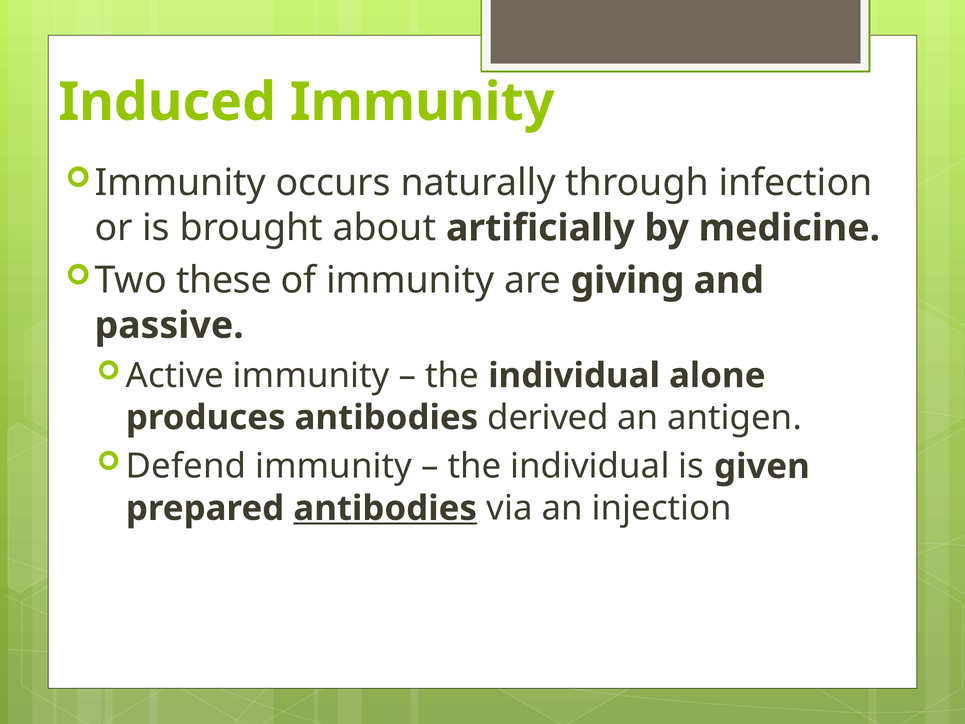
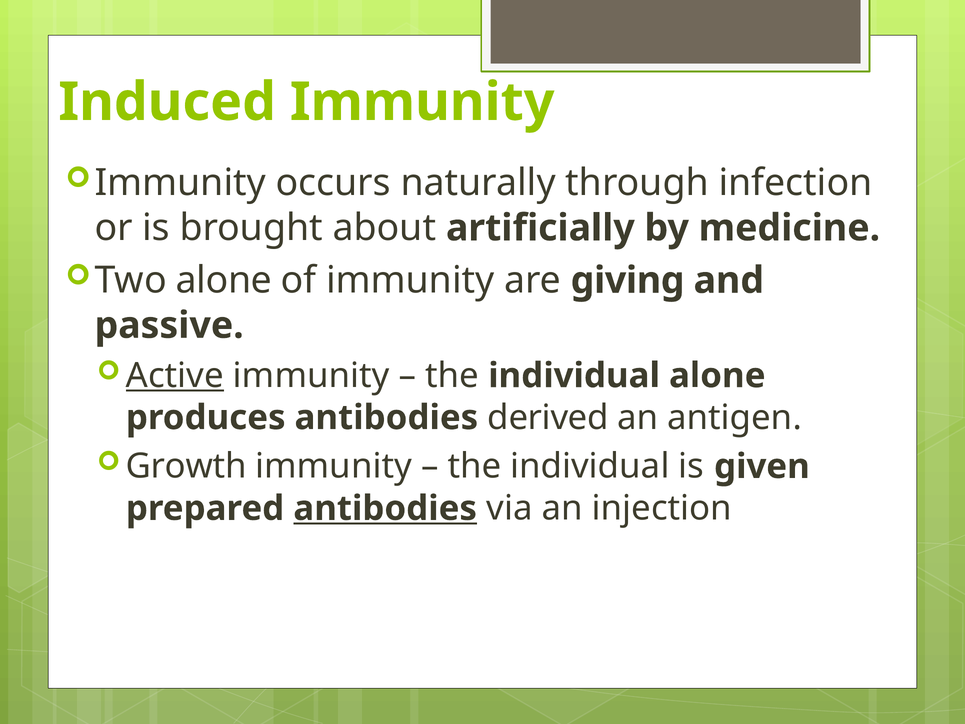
Two these: these -> alone (224, 280)
Active underline: none -> present (175, 376)
Defend: Defend -> Growth (186, 466)
